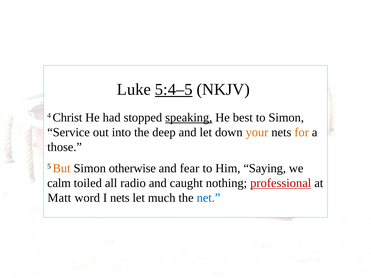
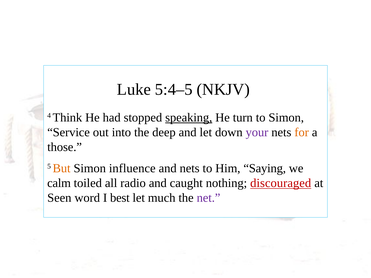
5:4–5 underline: present -> none (174, 89)
Christ: Christ -> Think (67, 118)
best: best -> turn (243, 118)
your colour: orange -> purple (257, 132)
otherwise: otherwise -> influence (132, 168)
and fear: fear -> nets (190, 168)
professional: professional -> discouraged (281, 183)
Matt: Matt -> Seen (59, 198)
I nets: nets -> best (120, 198)
net colour: blue -> purple (209, 198)
